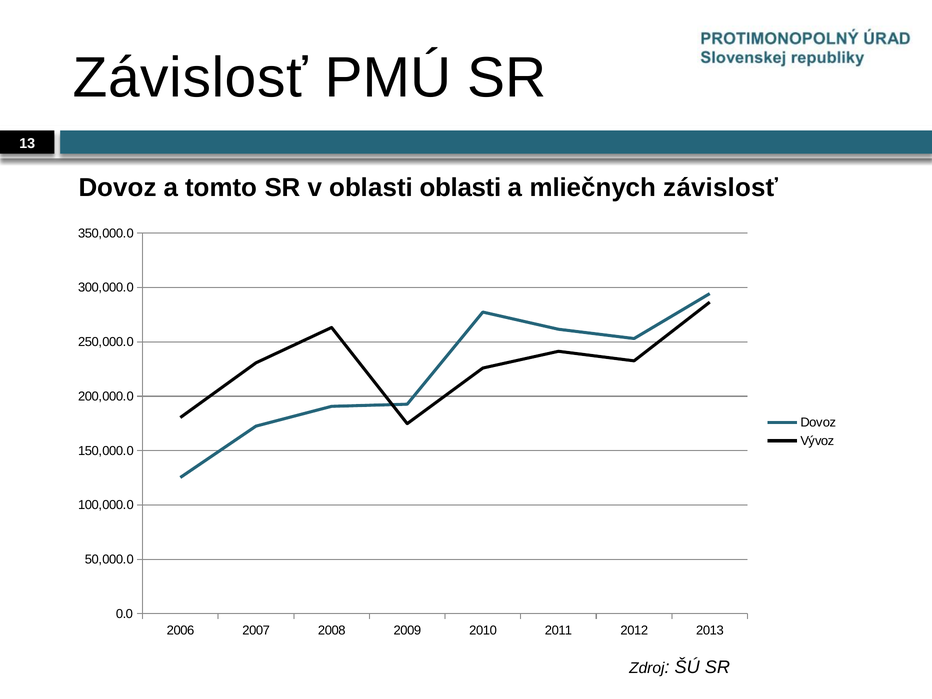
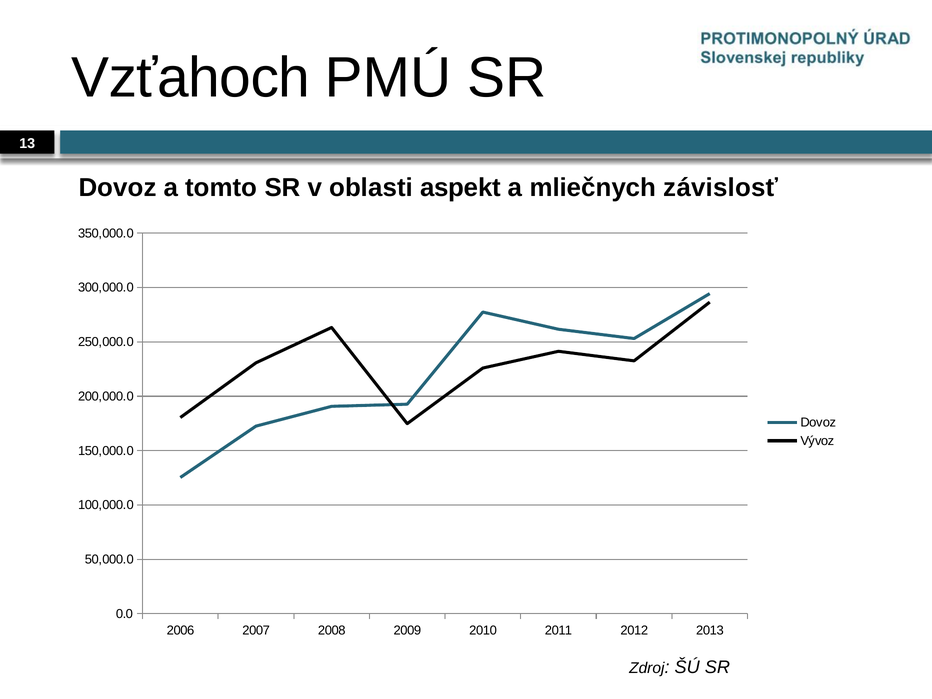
Závislosť: Závislosť -> Vzťahoch (191, 78)
oblasti oblasti: oblasti -> aspekt (460, 188)
